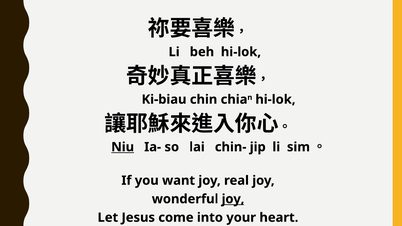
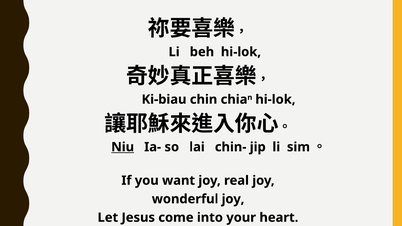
joy underline: present -> none (233, 199)
